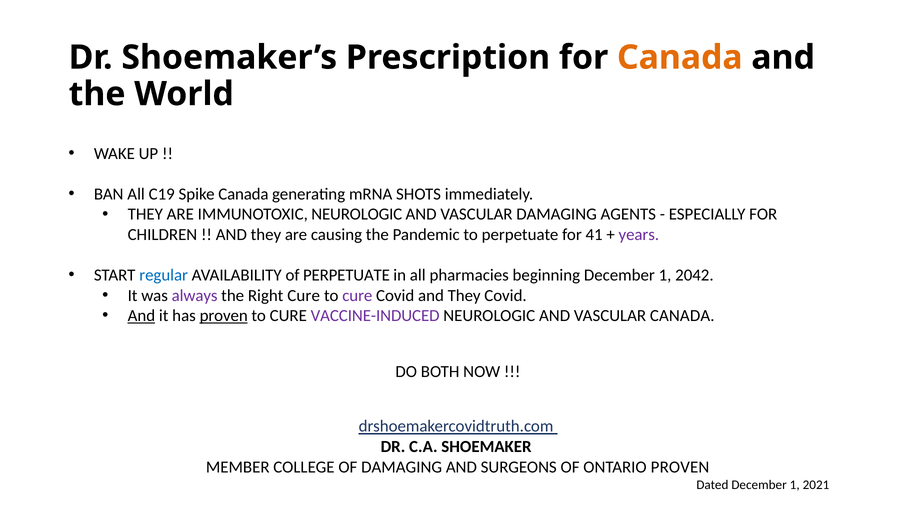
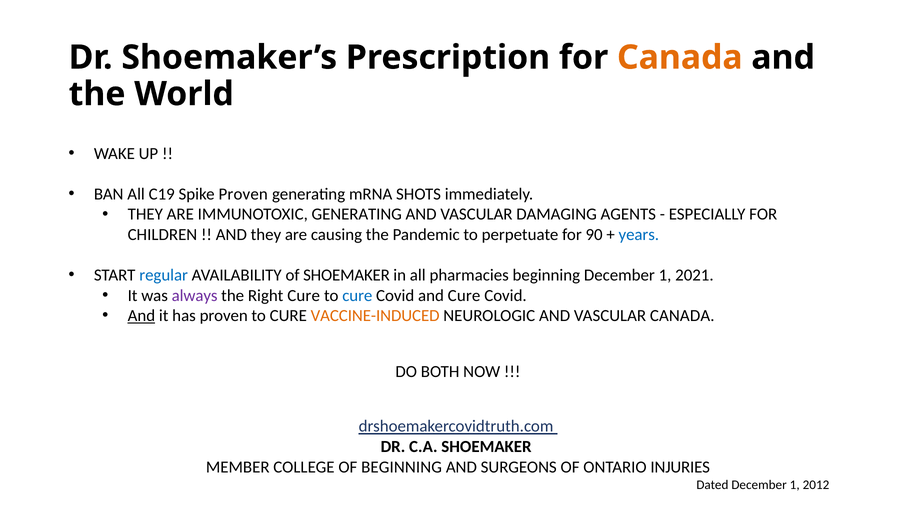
Spike Canada: Canada -> Proven (243, 194)
IMMUNOTOXIC NEUROLOGIC: NEUROLOGIC -> GENERATING (357, 214)
41: 41 -> 90 (594, 235)
years colour: purple -> blue (639, 235)
of PERPETUATE: PERPETUATE -> SHOEMAKER (346, 275)
2042: 2042 -> 2021 (694, 275)
cure colour: purple -> blue (357, 295)
Covid and They: They -> Cure (464, 295)
proven underline: present -> none (224, 316)
VACCINE-INDUCED colour: purple -> orange (375, 316)
OF DAMAGING: DAMAGING -> BEGINNING (402, 467)
ONTARIO PROVEN: PROVEN -> INJURIES (680, 467)
2021: 2021 -> 2012 (816, 485)
